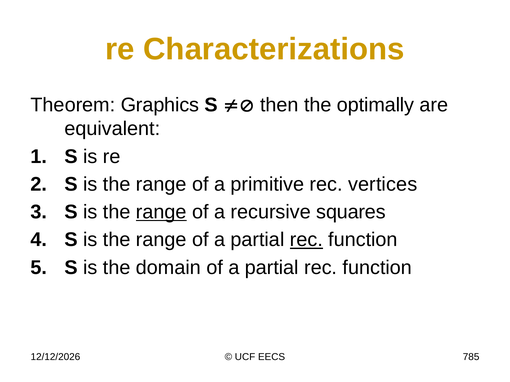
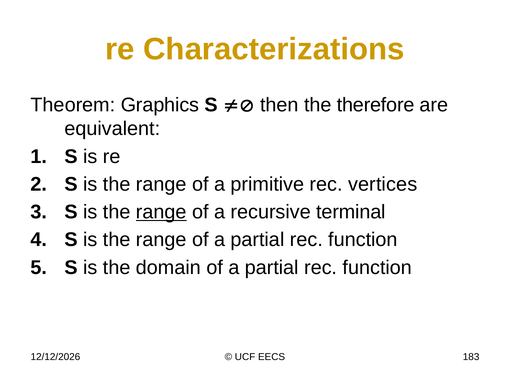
optimally: optimally -> therefore (376, 105)
squares: squares -> terminal (351, 212)
rec underline: present -> none (306, 240)
785: 785 -> 183 (471, 358)
